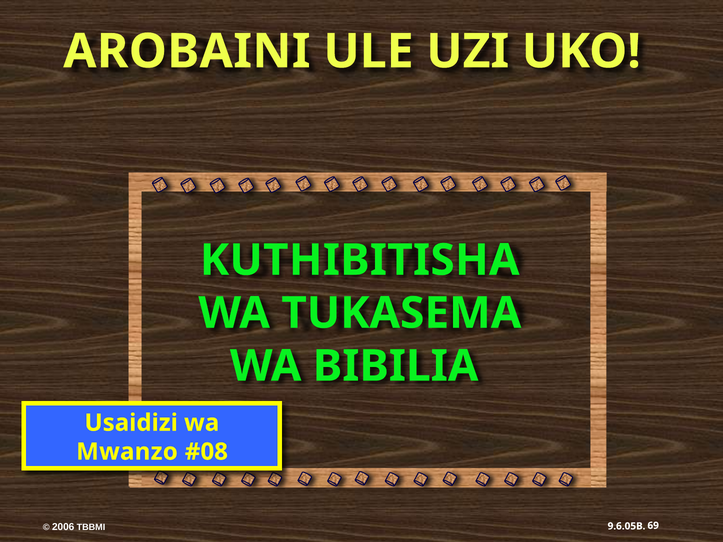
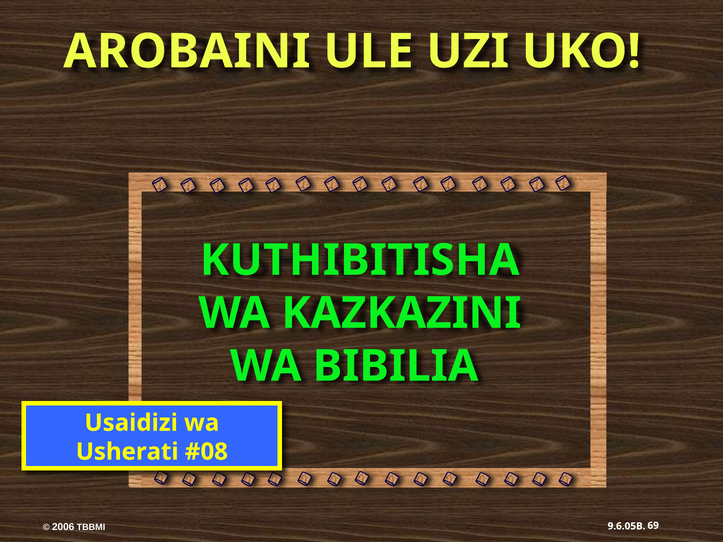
TUKASEMA: TUKASEMA -> KAZKAZINI (401, 313)
Mwanzo: Mwanzo -> Usherati (127, 452)
